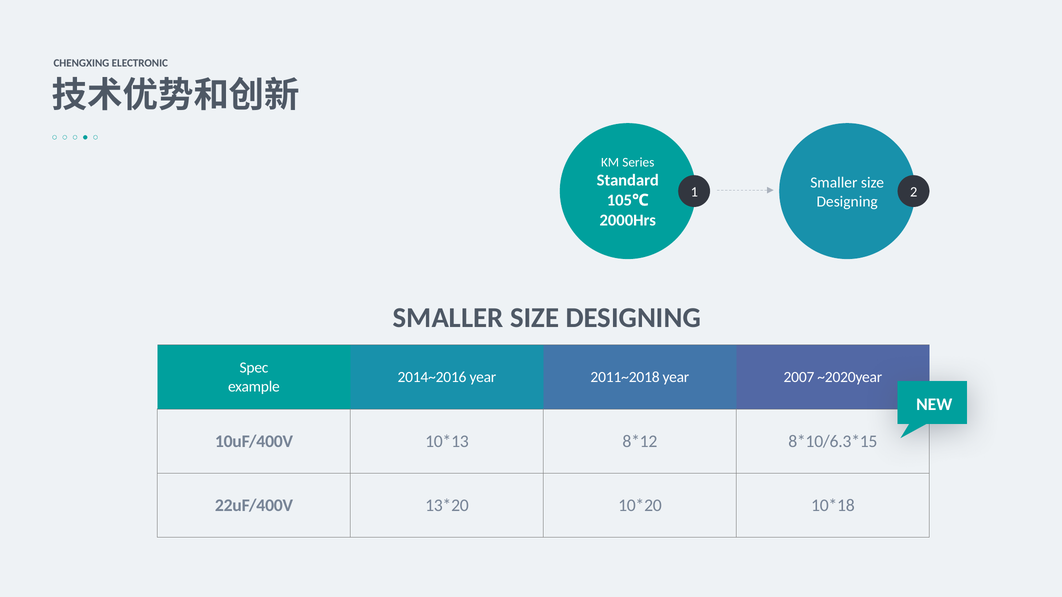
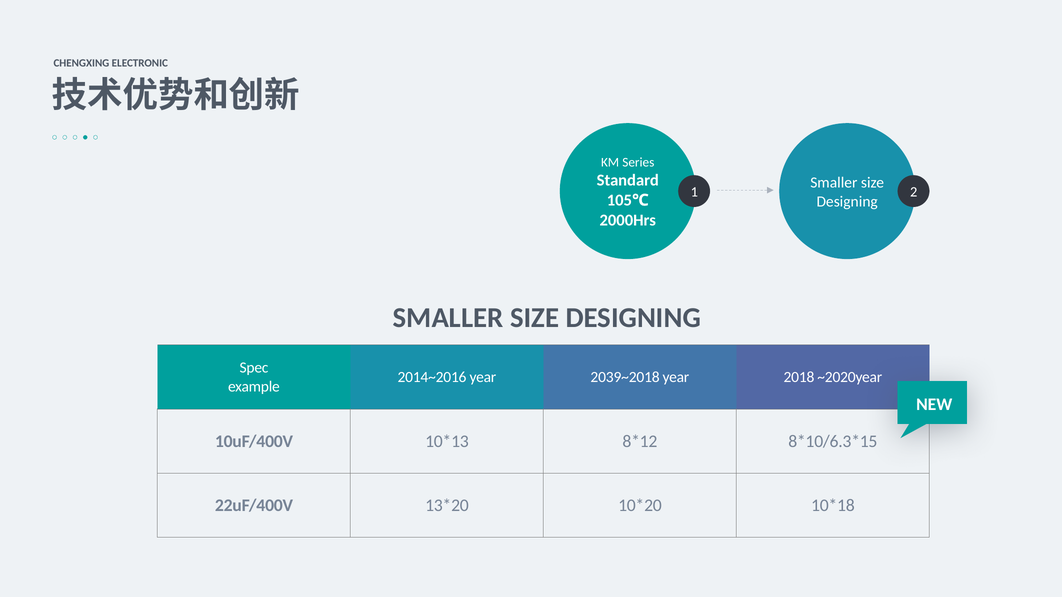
2011~2018: 2011~2018 -> 2039~2018 (625, 377)
2007: 2007 -> 2018 (799, 377)
